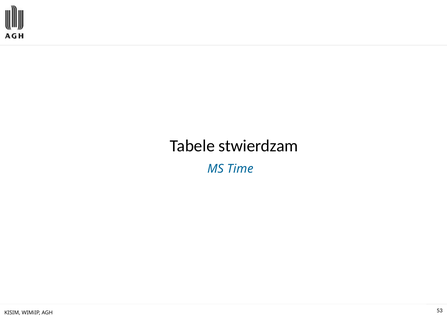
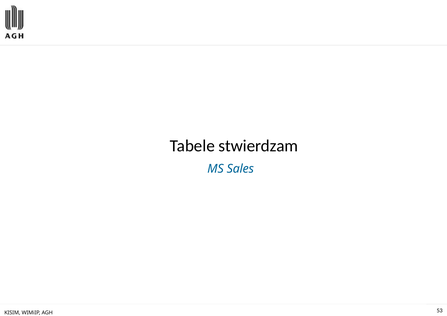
Time: Time -> Sales (240, 169)
